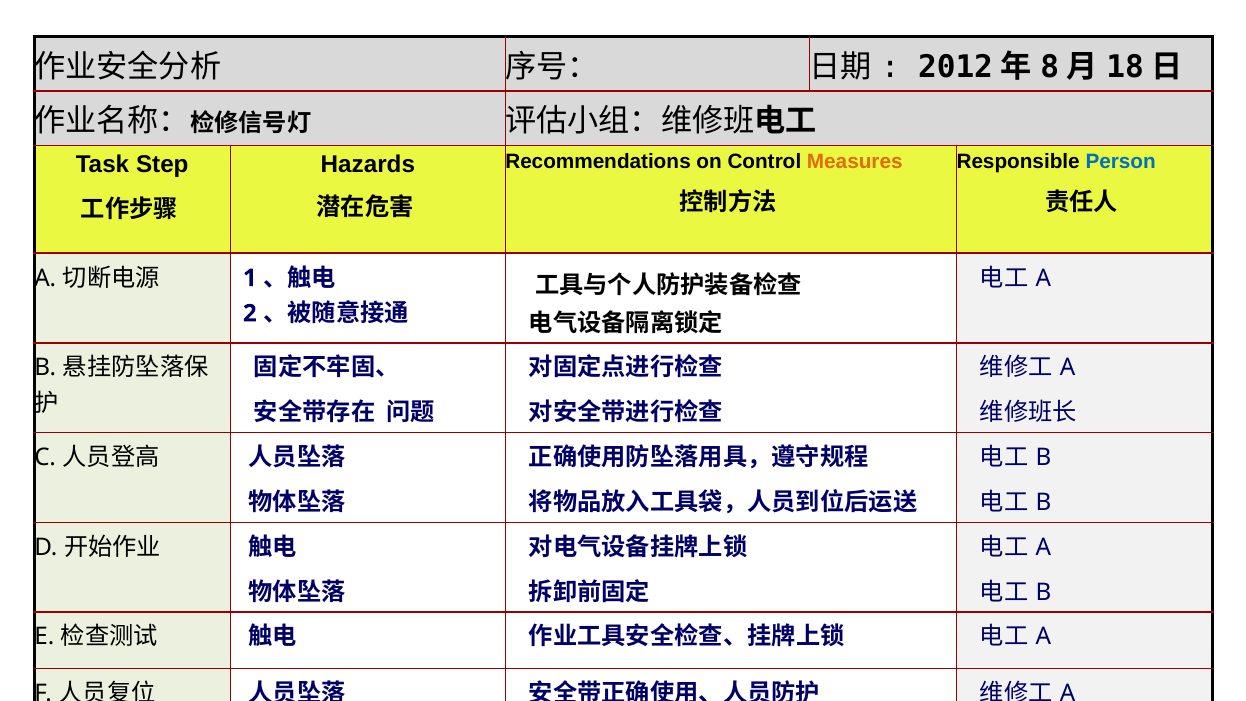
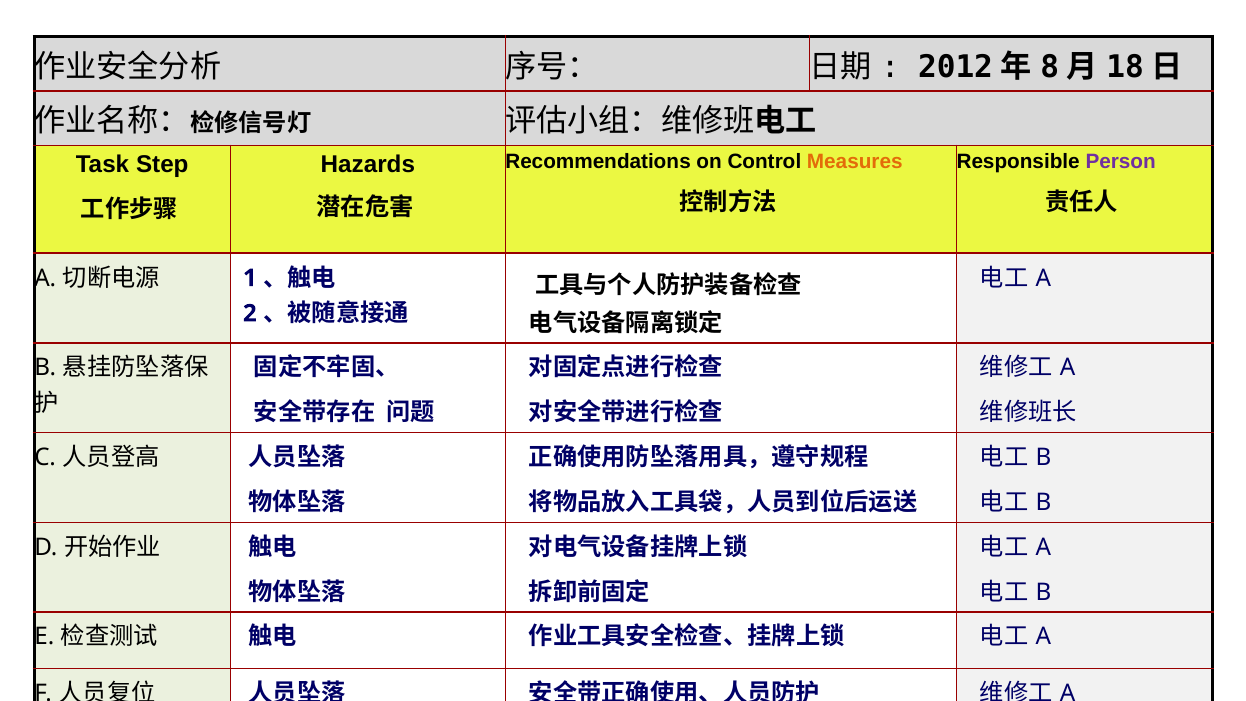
Person colour: blue -> purple (1121, 162)
